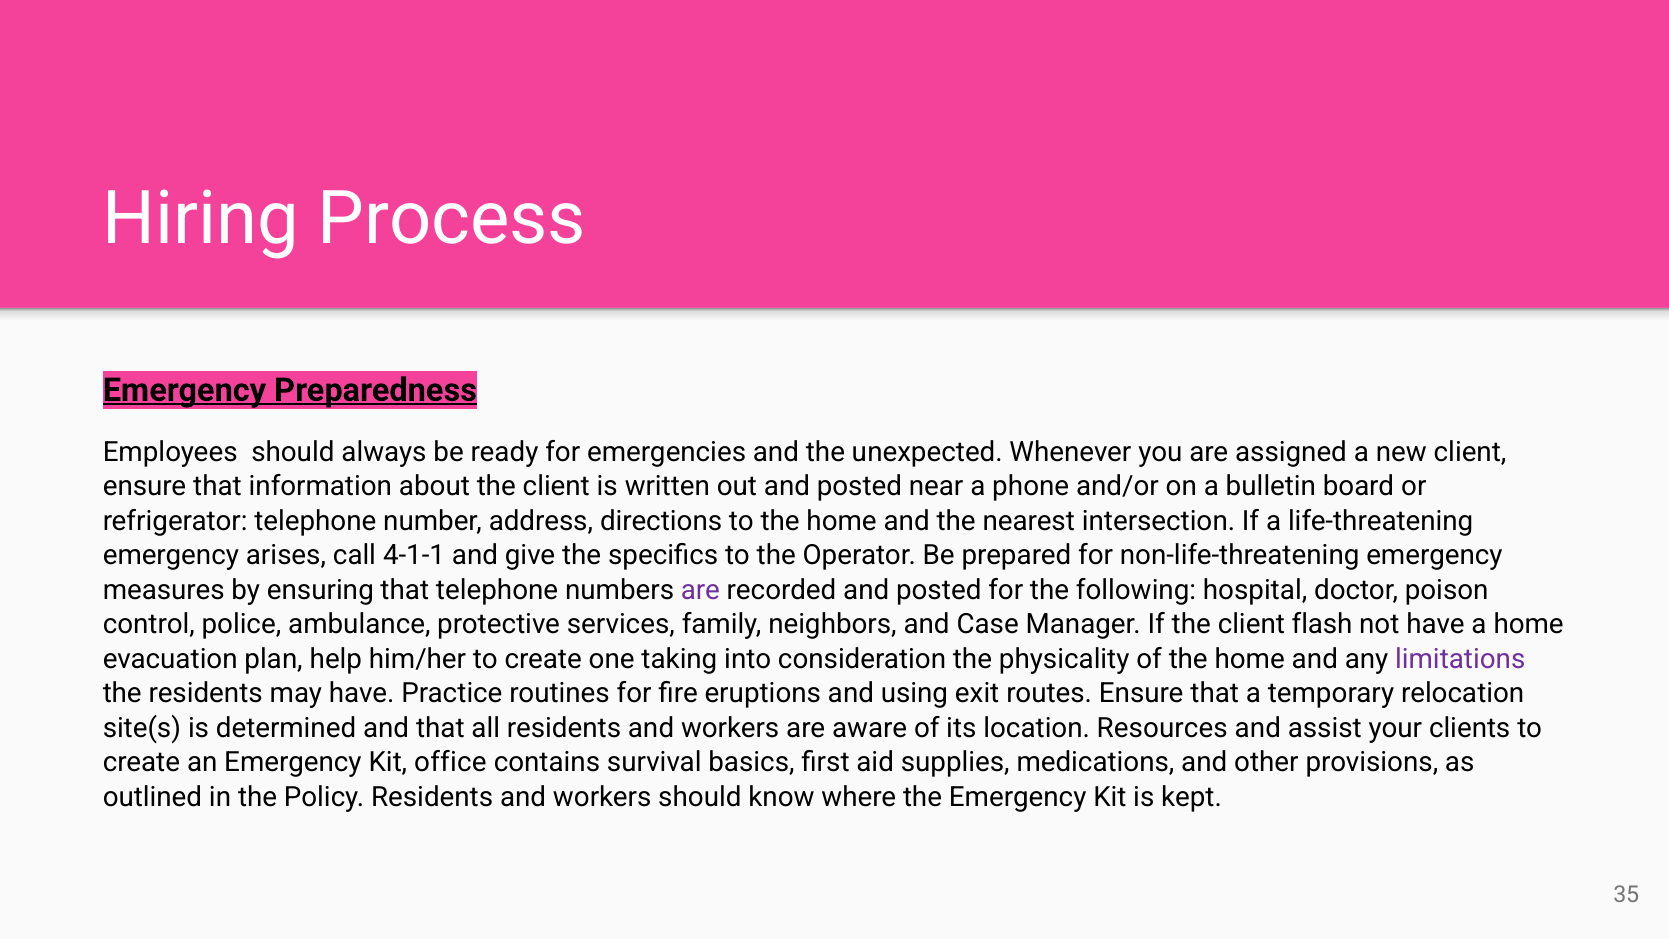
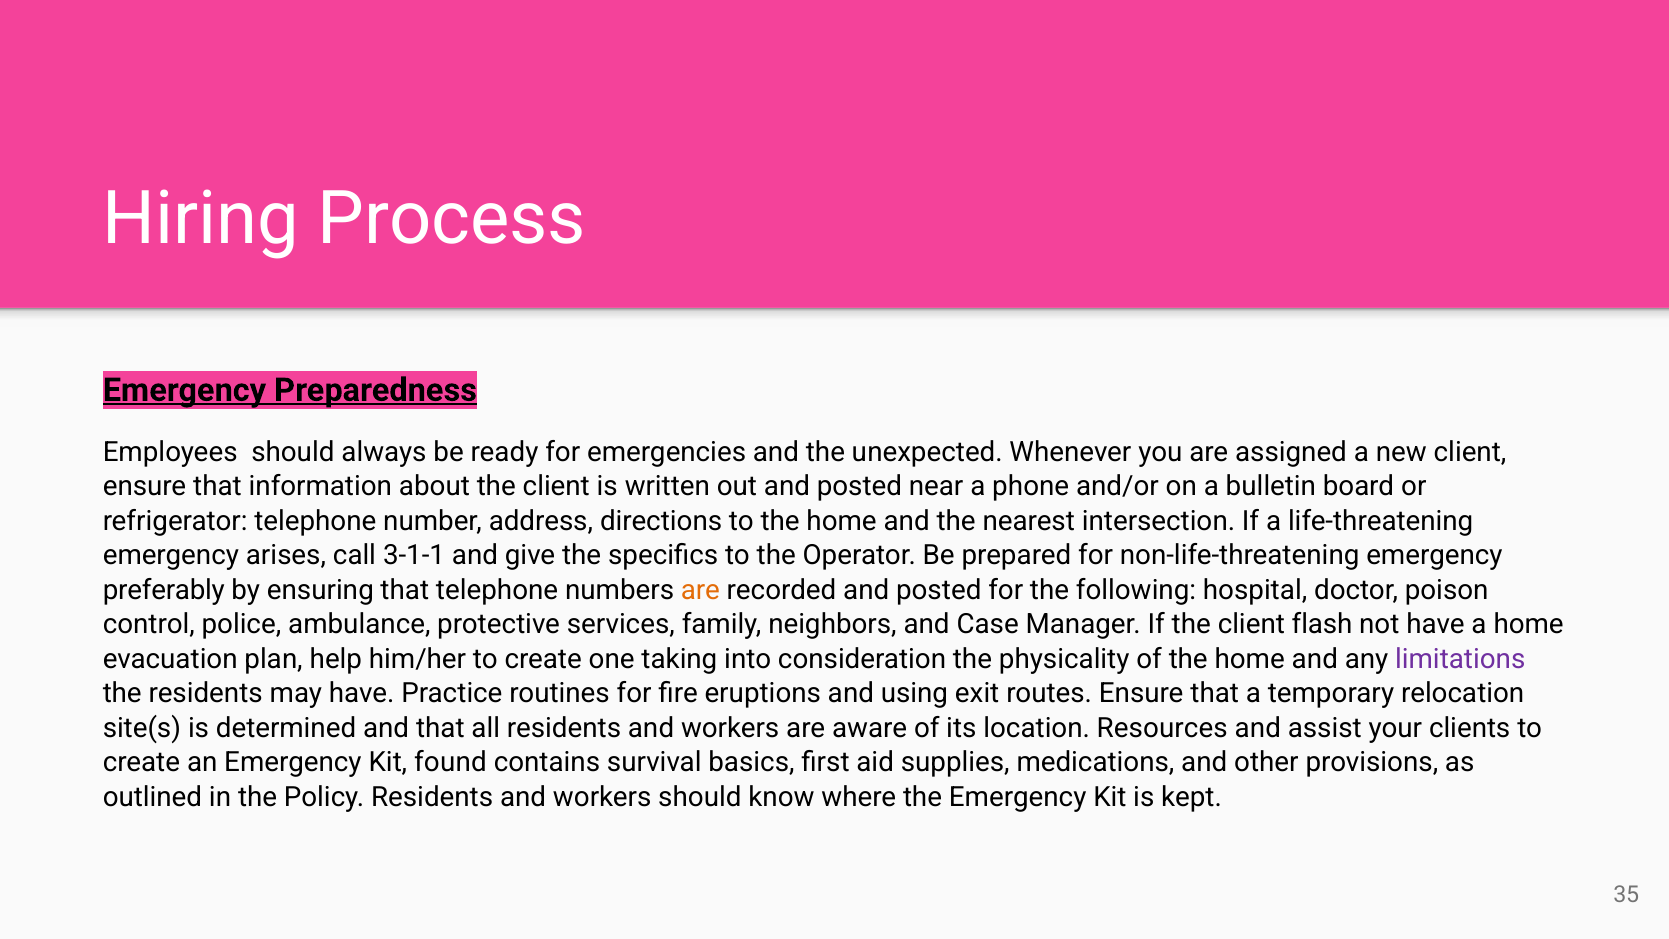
4-1-1: 4-1-1 -> 3-1-1 (414, 555)
measures: measures -> preferably (164, 590)
are colour: purple -> orange (700, 590)
office: office -> found (450, 762)
